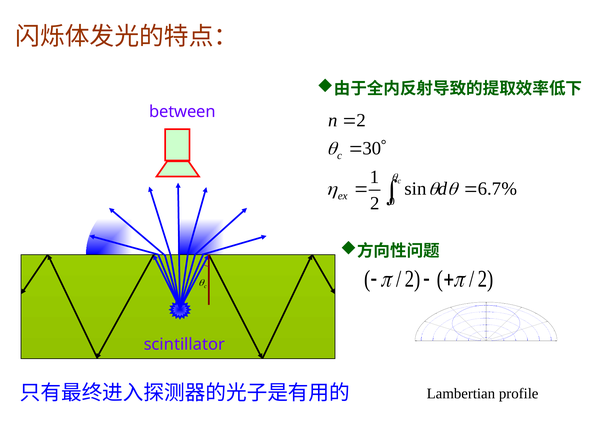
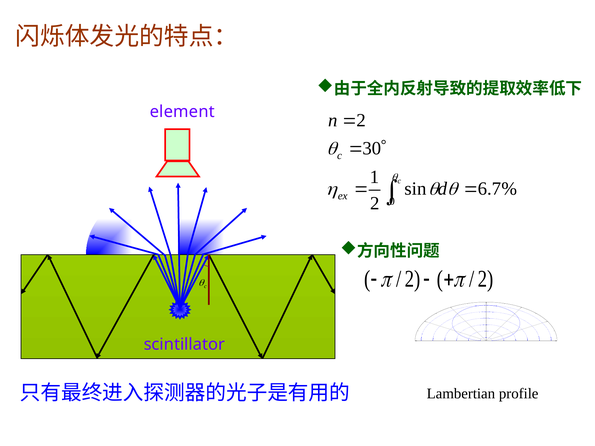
between: between -> element (182, 112)
